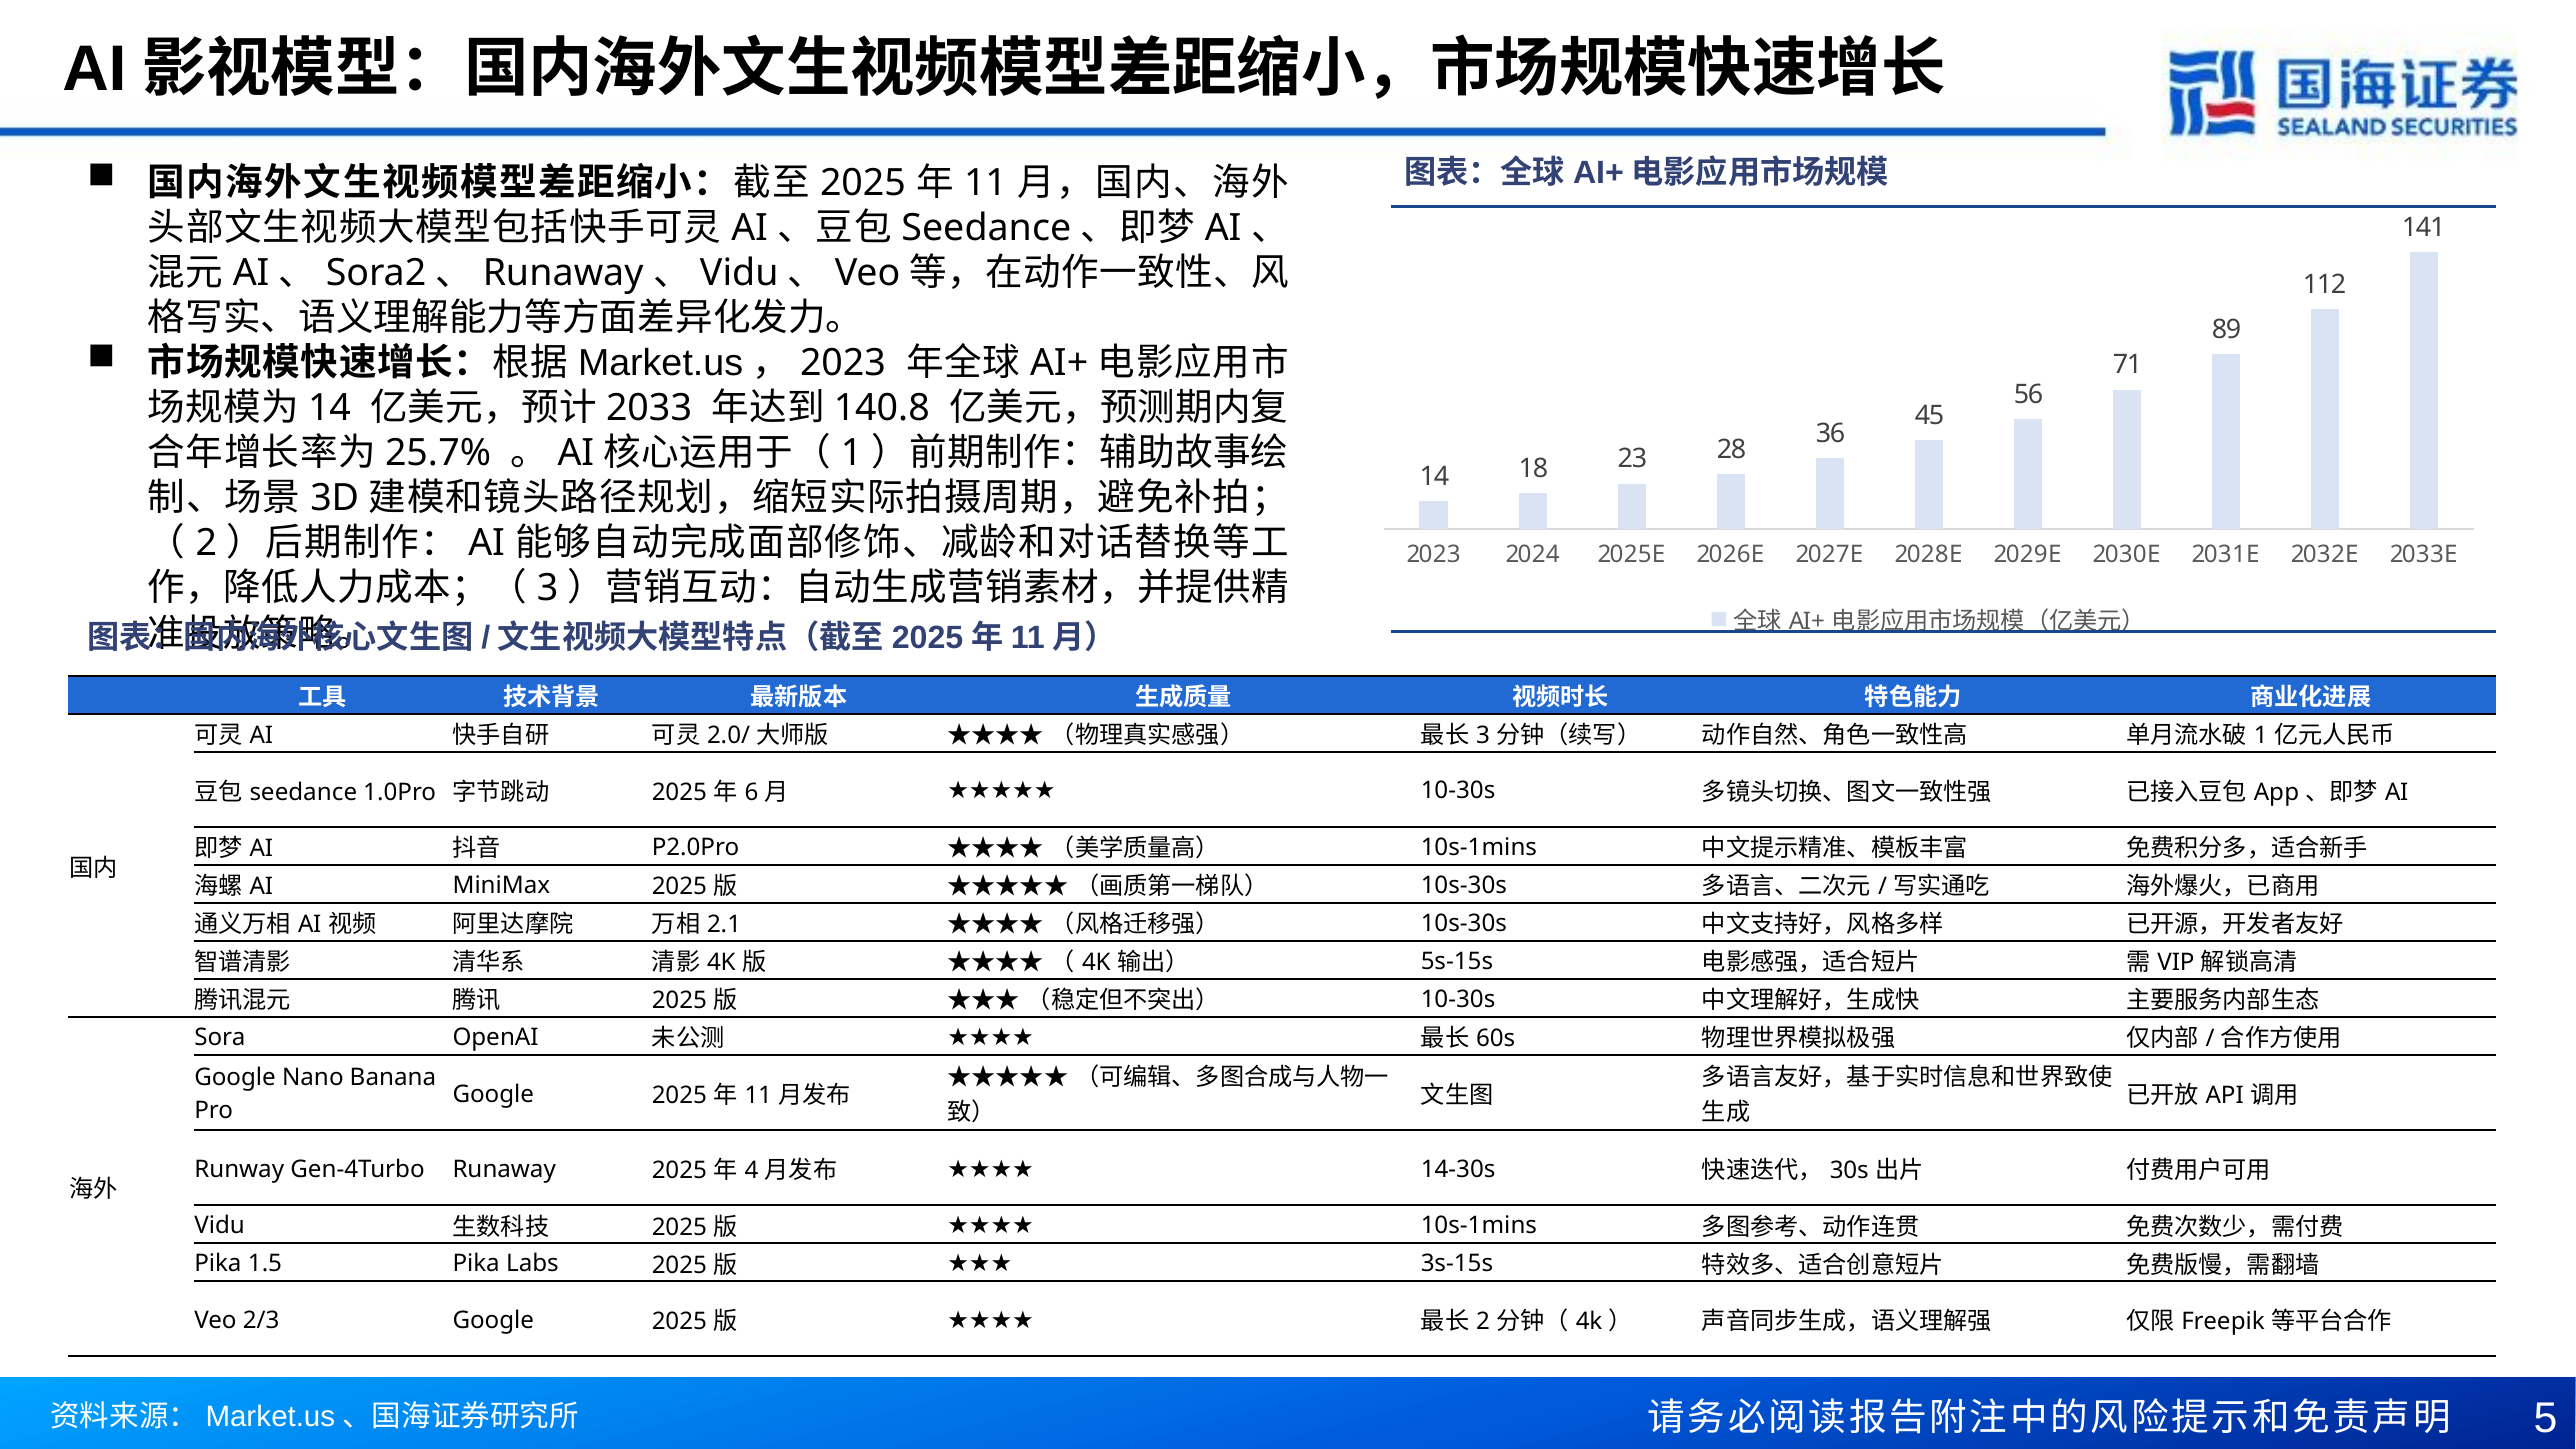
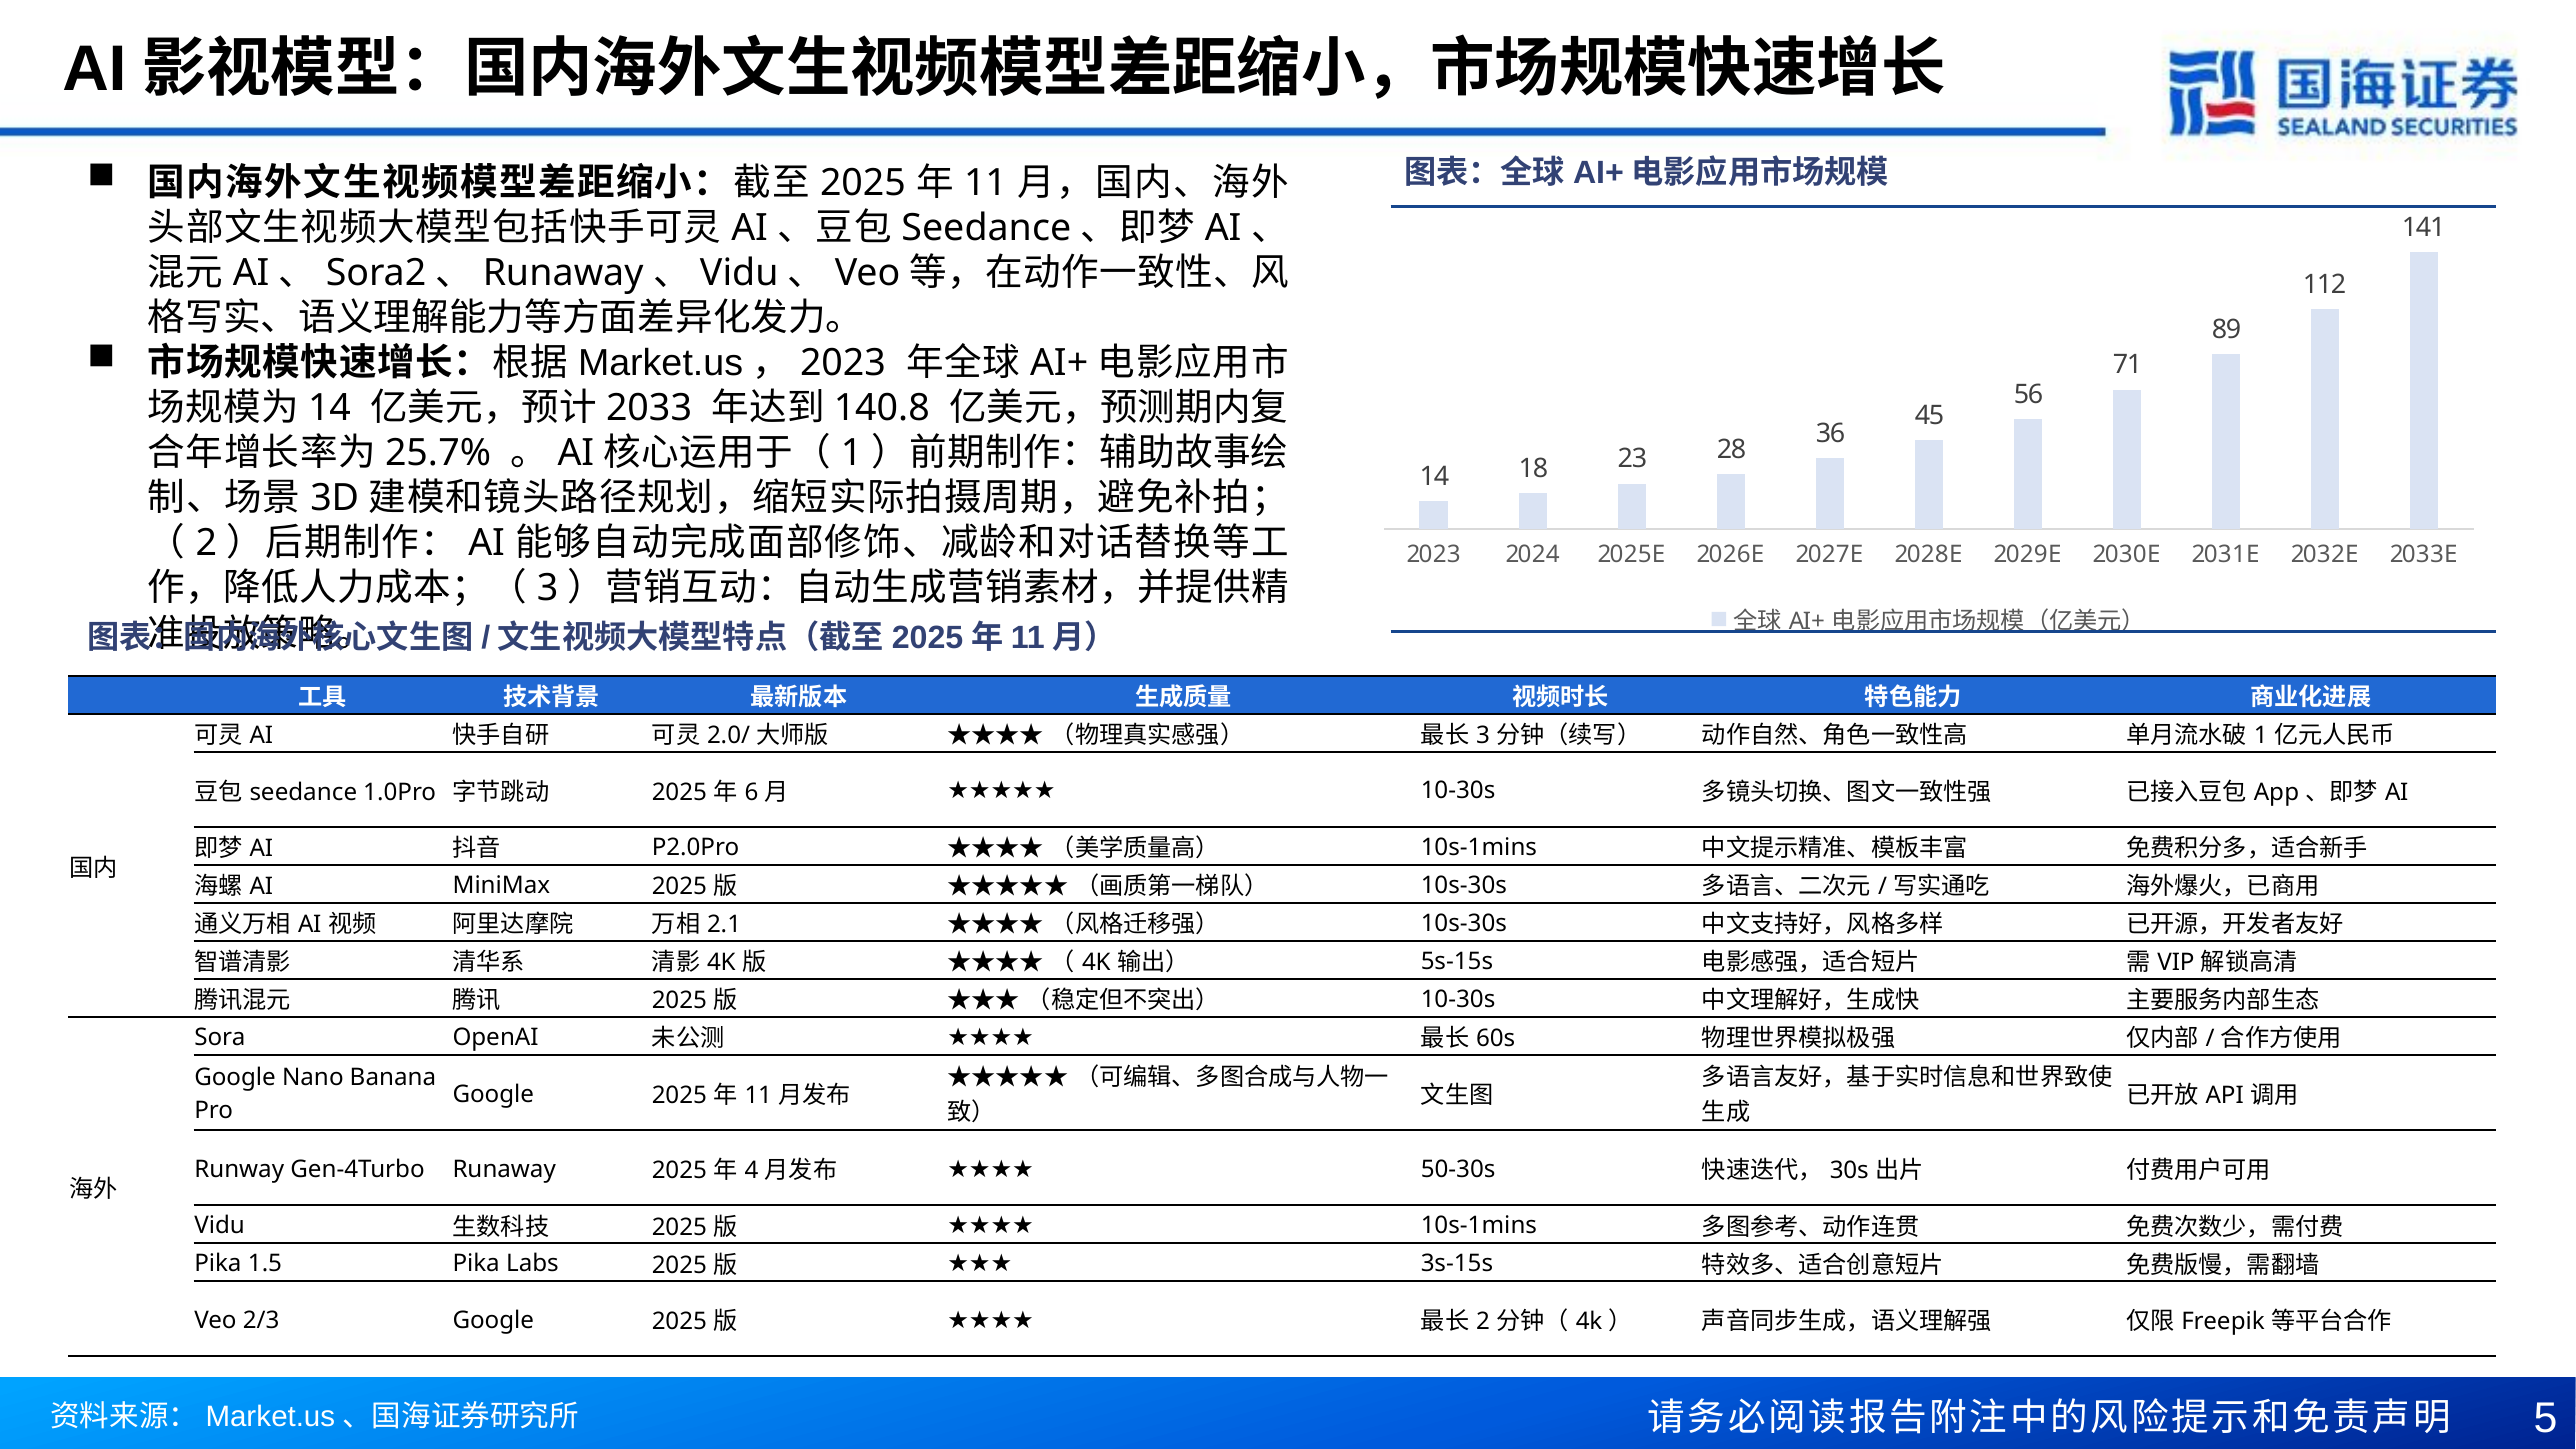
14-30s: 14-30s -> 50-30s (1458, 1169)
